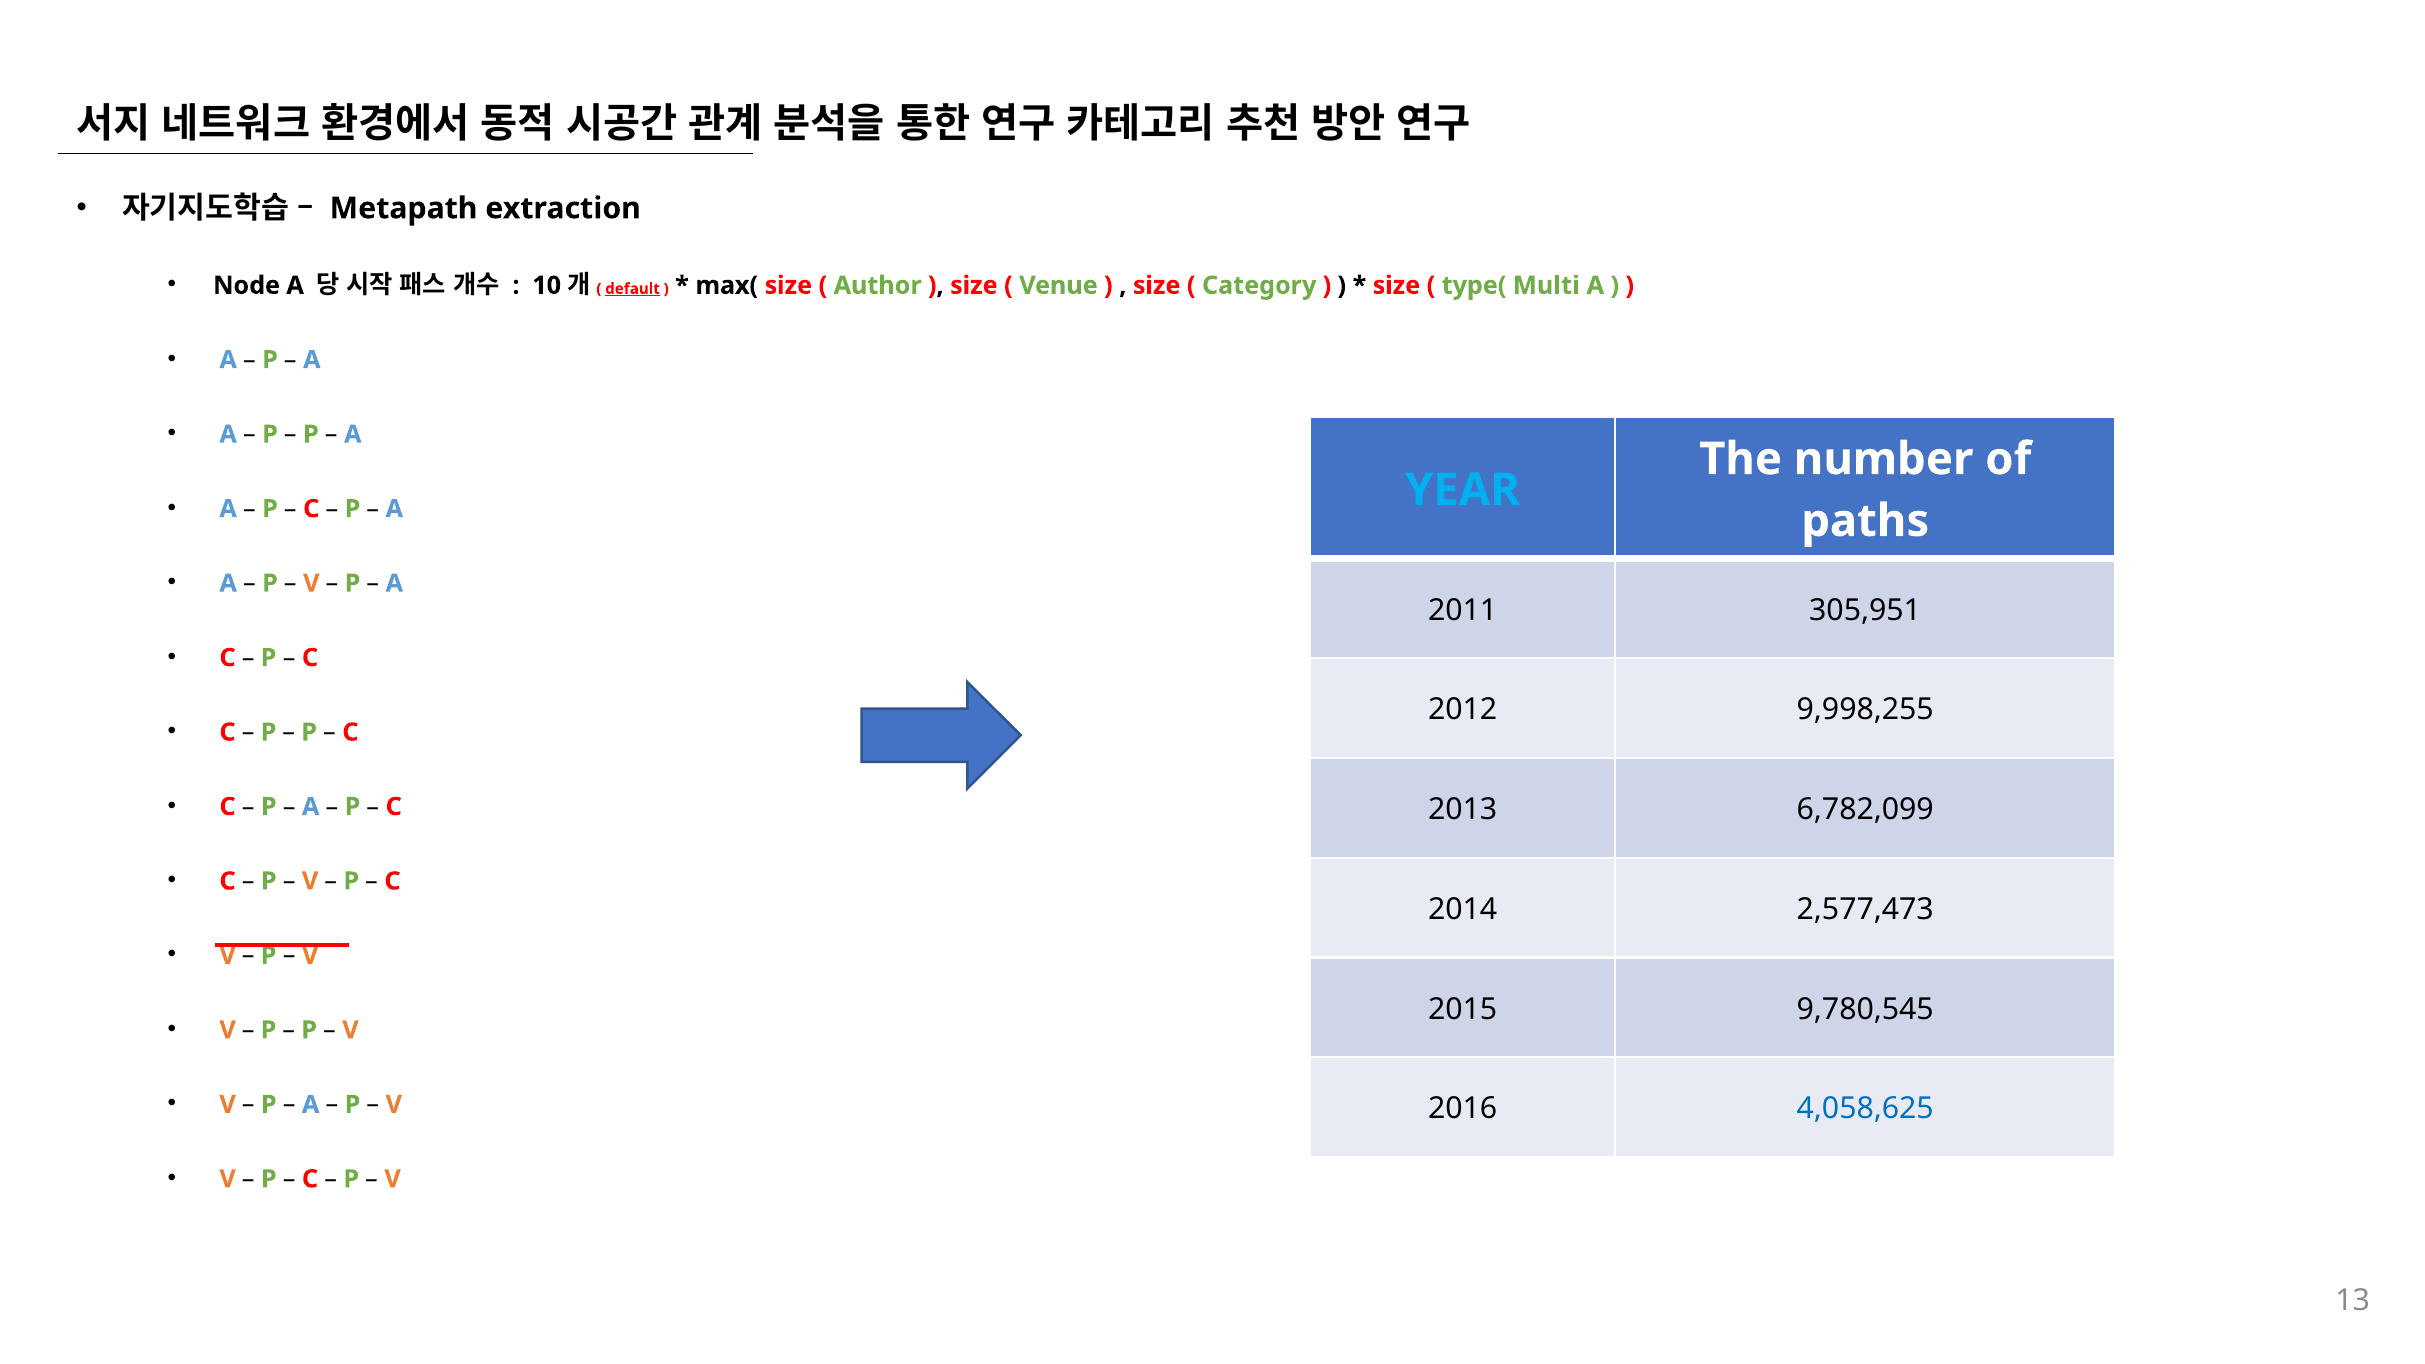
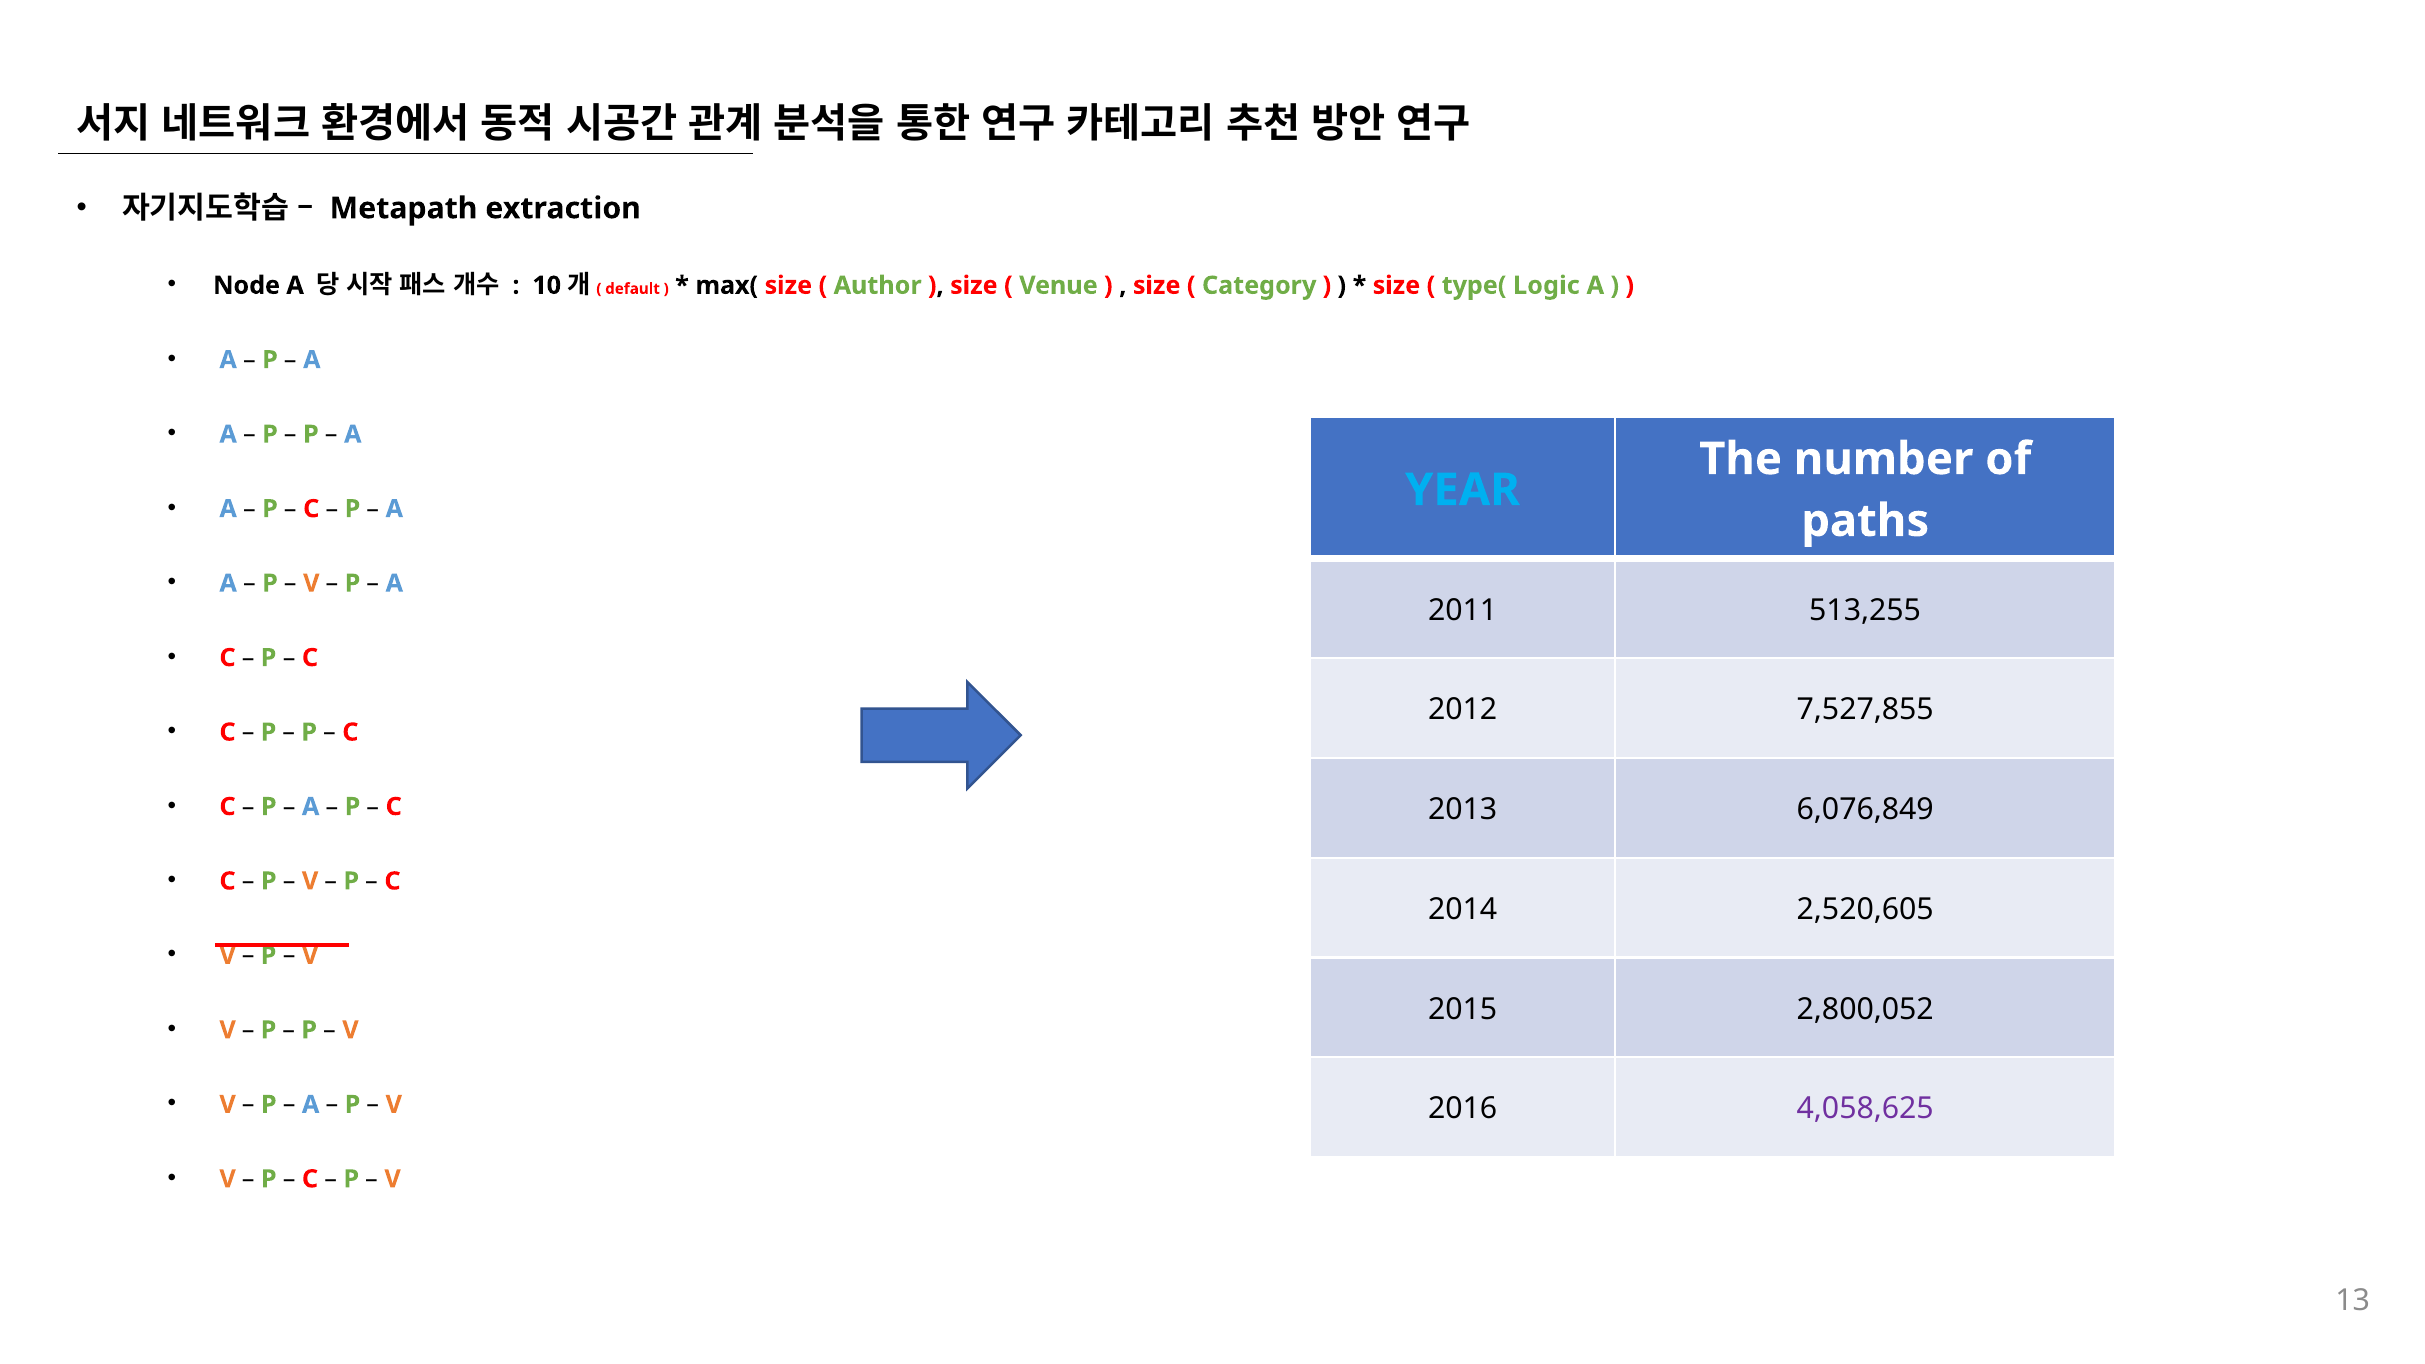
default underline: present -> none (633, 289)
Multi: Multi -> Logic (1546, 285)
305,951: 305,951 -> 513,255 (1865, 610)
9,998,255: 9,998,255 -> 7,527,855 (1865, 710)
6,782,099: 6,782,099 -> 6,076,849 (1865, 810)
2,577,473: 2,577,473 -> 2,520,605 (1865, 909)
9,780,545: 9,780,545 -> 2,800,052 (1865, 1009)
4,058,625 colour: blue -> purple (1865, 1109)
